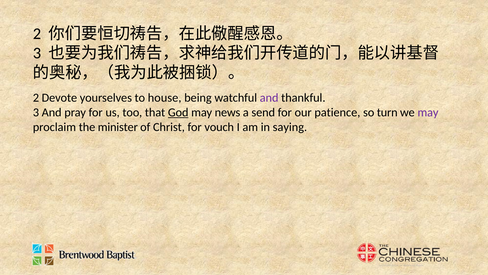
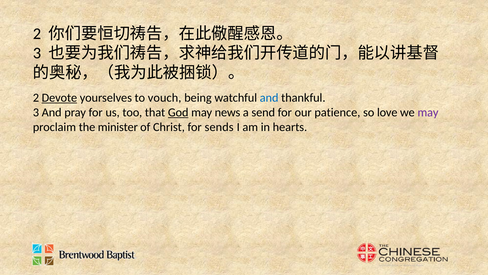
Devote underline: none -> present (59, 98)
house: house -> vouch (165, 98)
and colour: purple -> blue (269, 98)
turn: turn -> love (387, 112)
vouch: vouch -> sends (219, 127)
saying: saying -> hearts (290, 127)
